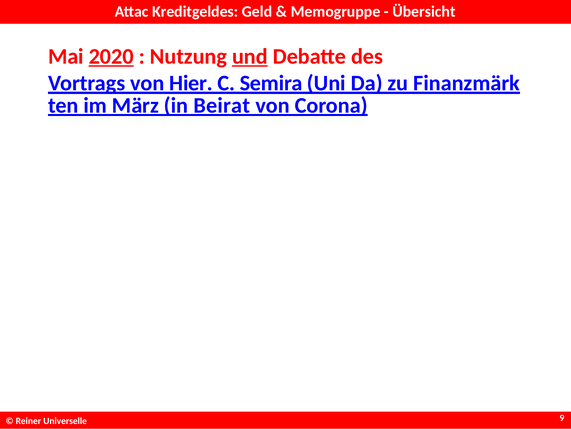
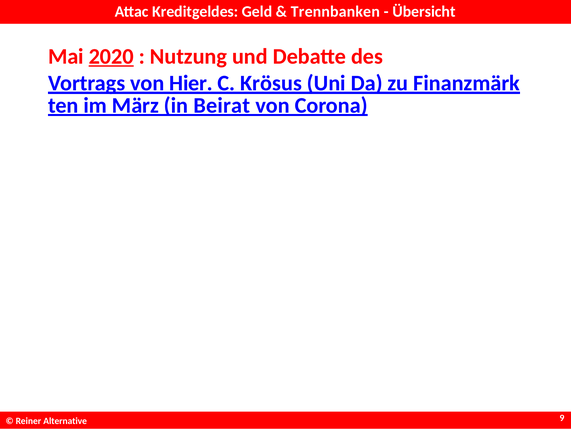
Memogruppe: Memogruppe -> Trennbanken (335, 12)
und underline: present -> none (250, 56)
Semira: Semira -> Krösus (271, 83)
Universelle: Universelle -> Alternative (65, 420)
